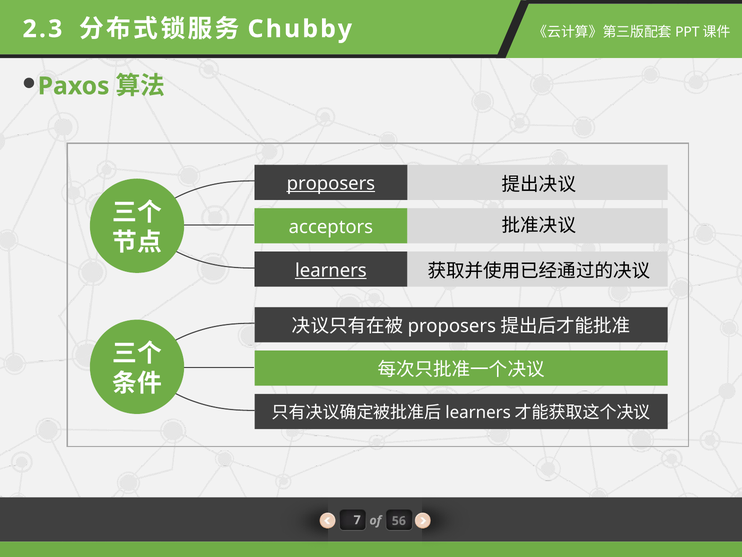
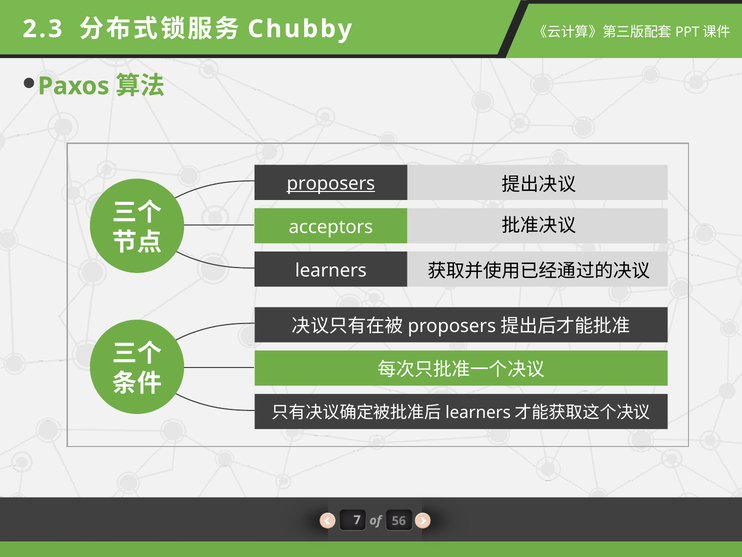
learners underline: present -> none (331, 270)
